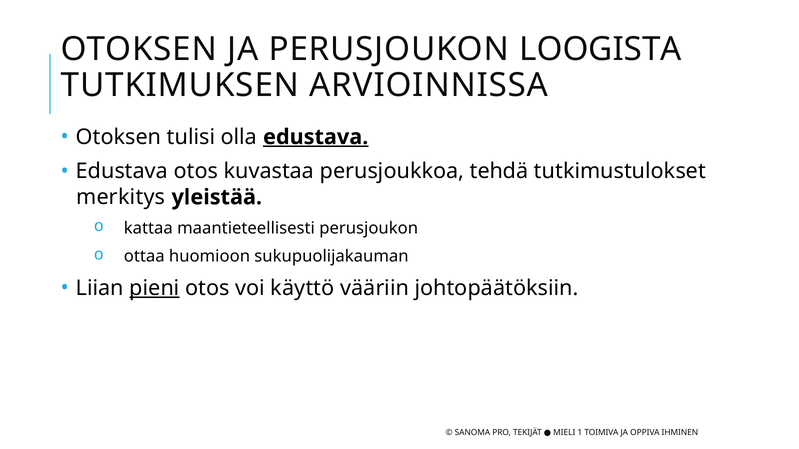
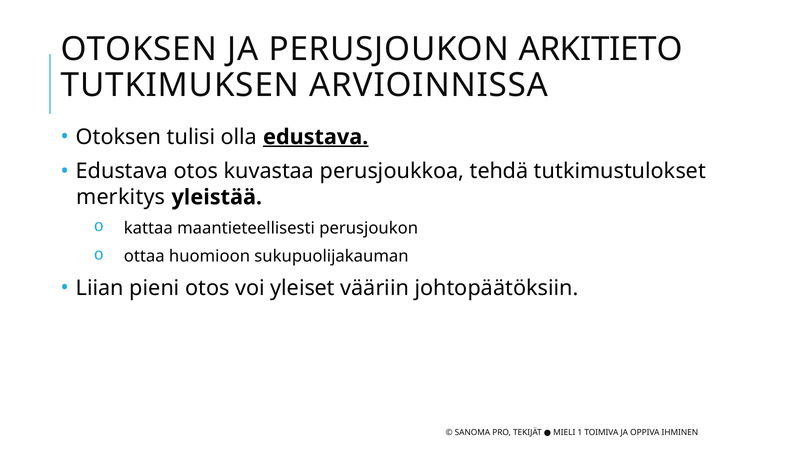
LOOGISTA: LOOGISTA -> ARKITIETO (601, 49)
pieni underline: present -> none (154, 288)
käyttö: käyttö -> yleiset (303, 288)
